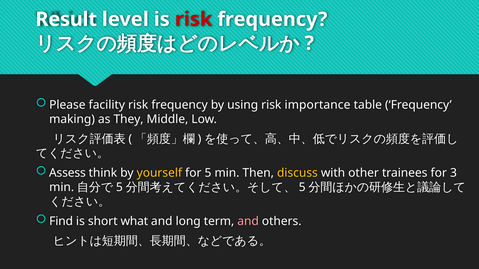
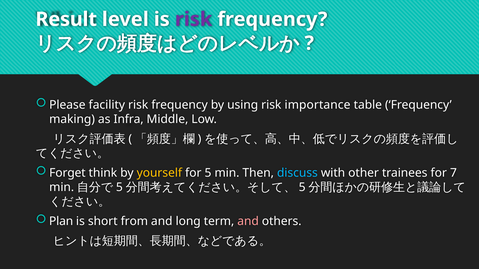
risk colour: red -> purple (194, 19)
They: They -> Infra (129, 119)
Assess: Assess -> Forget (67, 173)
discuss colour: yellow -> light blue (297, 173)
3: 3 -> 7 (453, 173)
Find: Find -> Plan (61, 222)
what: what -> from (134, 222)
